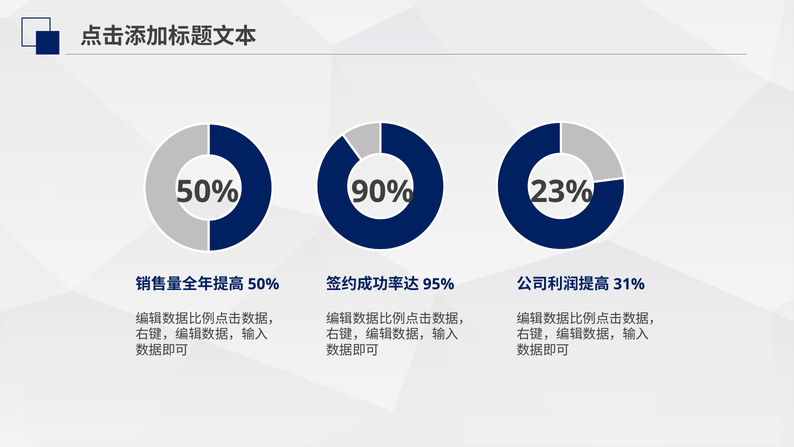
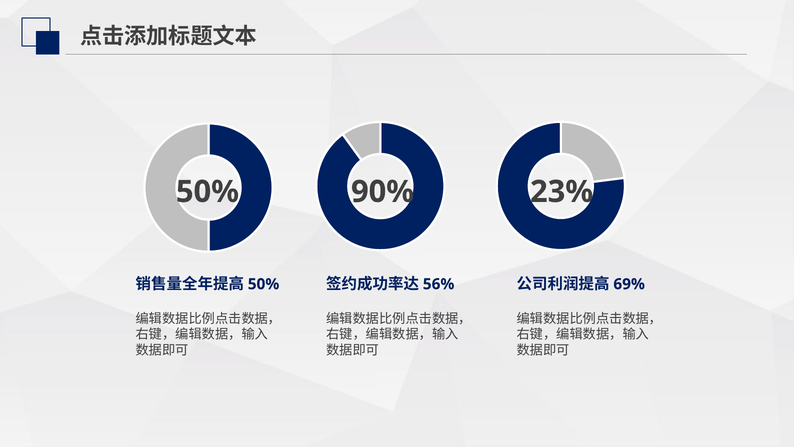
95%: 95% -> 56% (439, 284)
31%: 31% -> 69% (629, 284)
